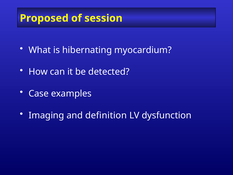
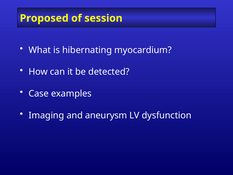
definition: definition -> aneurysm (106, 115)
